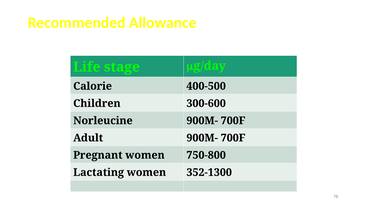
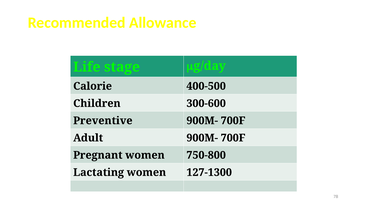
Norleucine: Norleucine -> Preventive (103, 121)
352-1300: 352-1300 -> 127-1300 (209, 172)
